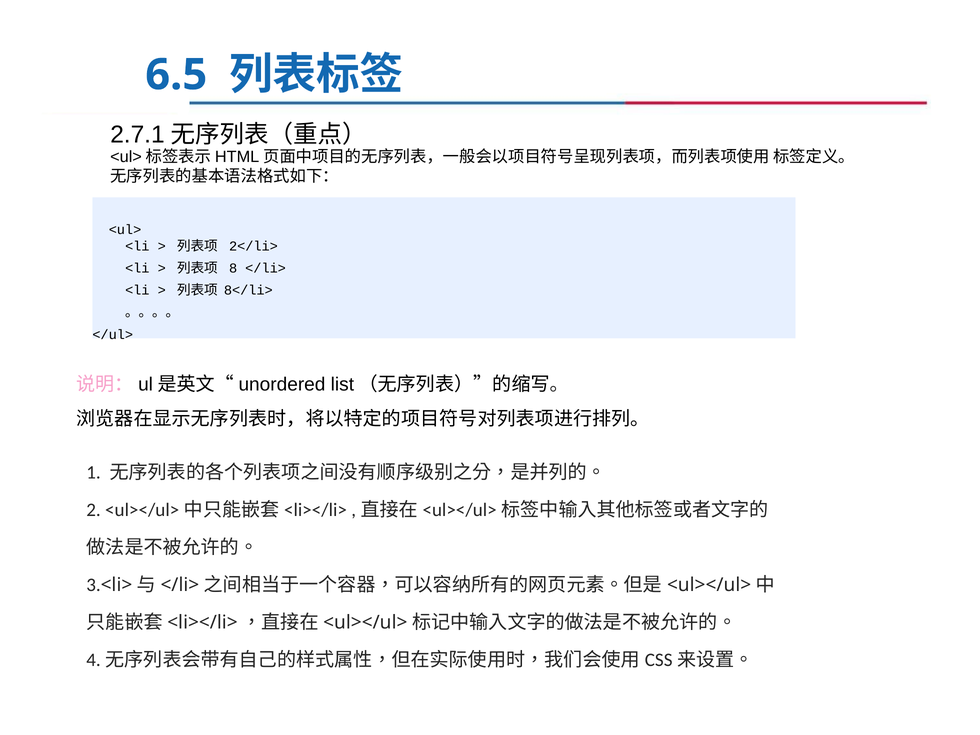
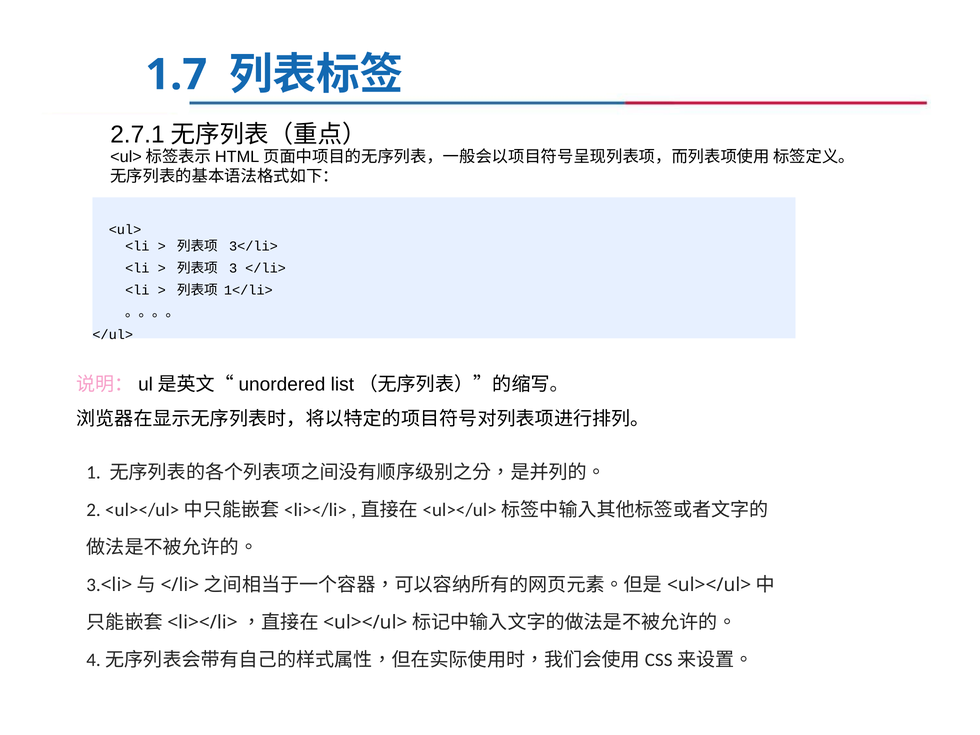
6.5: 6.5 -> 1.7 (176, 75)
2</li>: 2</li> -> 3</li> (253, 246)
8: 8 -> 3 (233, 268)
8</li>: 8</li> -> 1</li> (248, 290)
